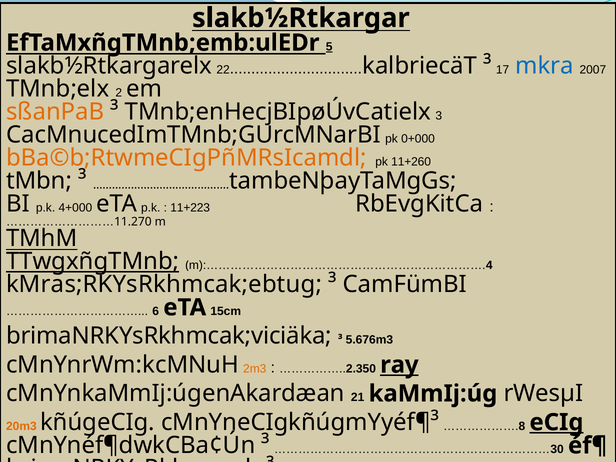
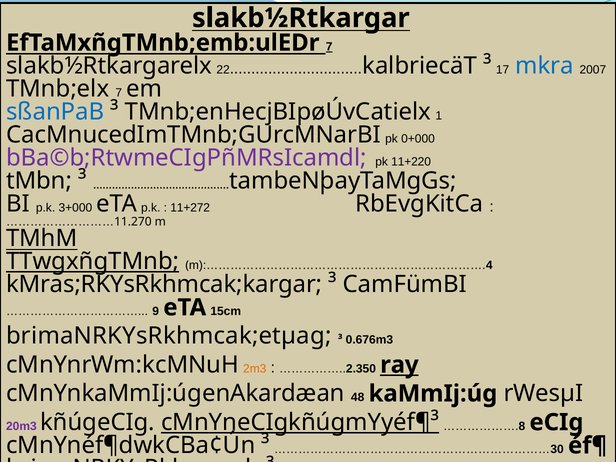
EfTaMxñgTMnb;emb:ulEDr 5: 5 -> 7 (329, 47)
TMnb;elx 2: 2 -> 7 (119, 93)
sßanPaB colour: orange -> blue (55, 112)
3: 3 -> 1 (439, 116)
bBa©b;RtwmeCIgPñMRsIcamdl colour: orange -> purple (186, 158)
11+260: 11+260 -> 11+220 (411, 162)
4+000: 4+000 -> 3+000 (75, 208)
11+223: 11+223 -> 11+272 (190, 208)
kMras;RKYsRkhmcak;ebtug: kMras;RKYsRkhmcak;ebtug -> kMras;RKYsRkhmcak;kargar (164, 284)
6: 6 -> 9 (156, 311)
brimaNRKYsRkhmcak;viciäka: brimaNRKYsRkhmcak;viciäka -> brimaNRKYsRkhmcak;etµag (169, 336)
5.676m3: 5.676m3 -> 0.676m3 (369, 340)
21: 21 -> 48 (358, 398)
20m3 colour: orange -> purple (21, 426)
cMnYneCIgkñúgmYyéf¶³ underline: none -> present (300, 422)
eCIg underline: present -> none (556, 422)
